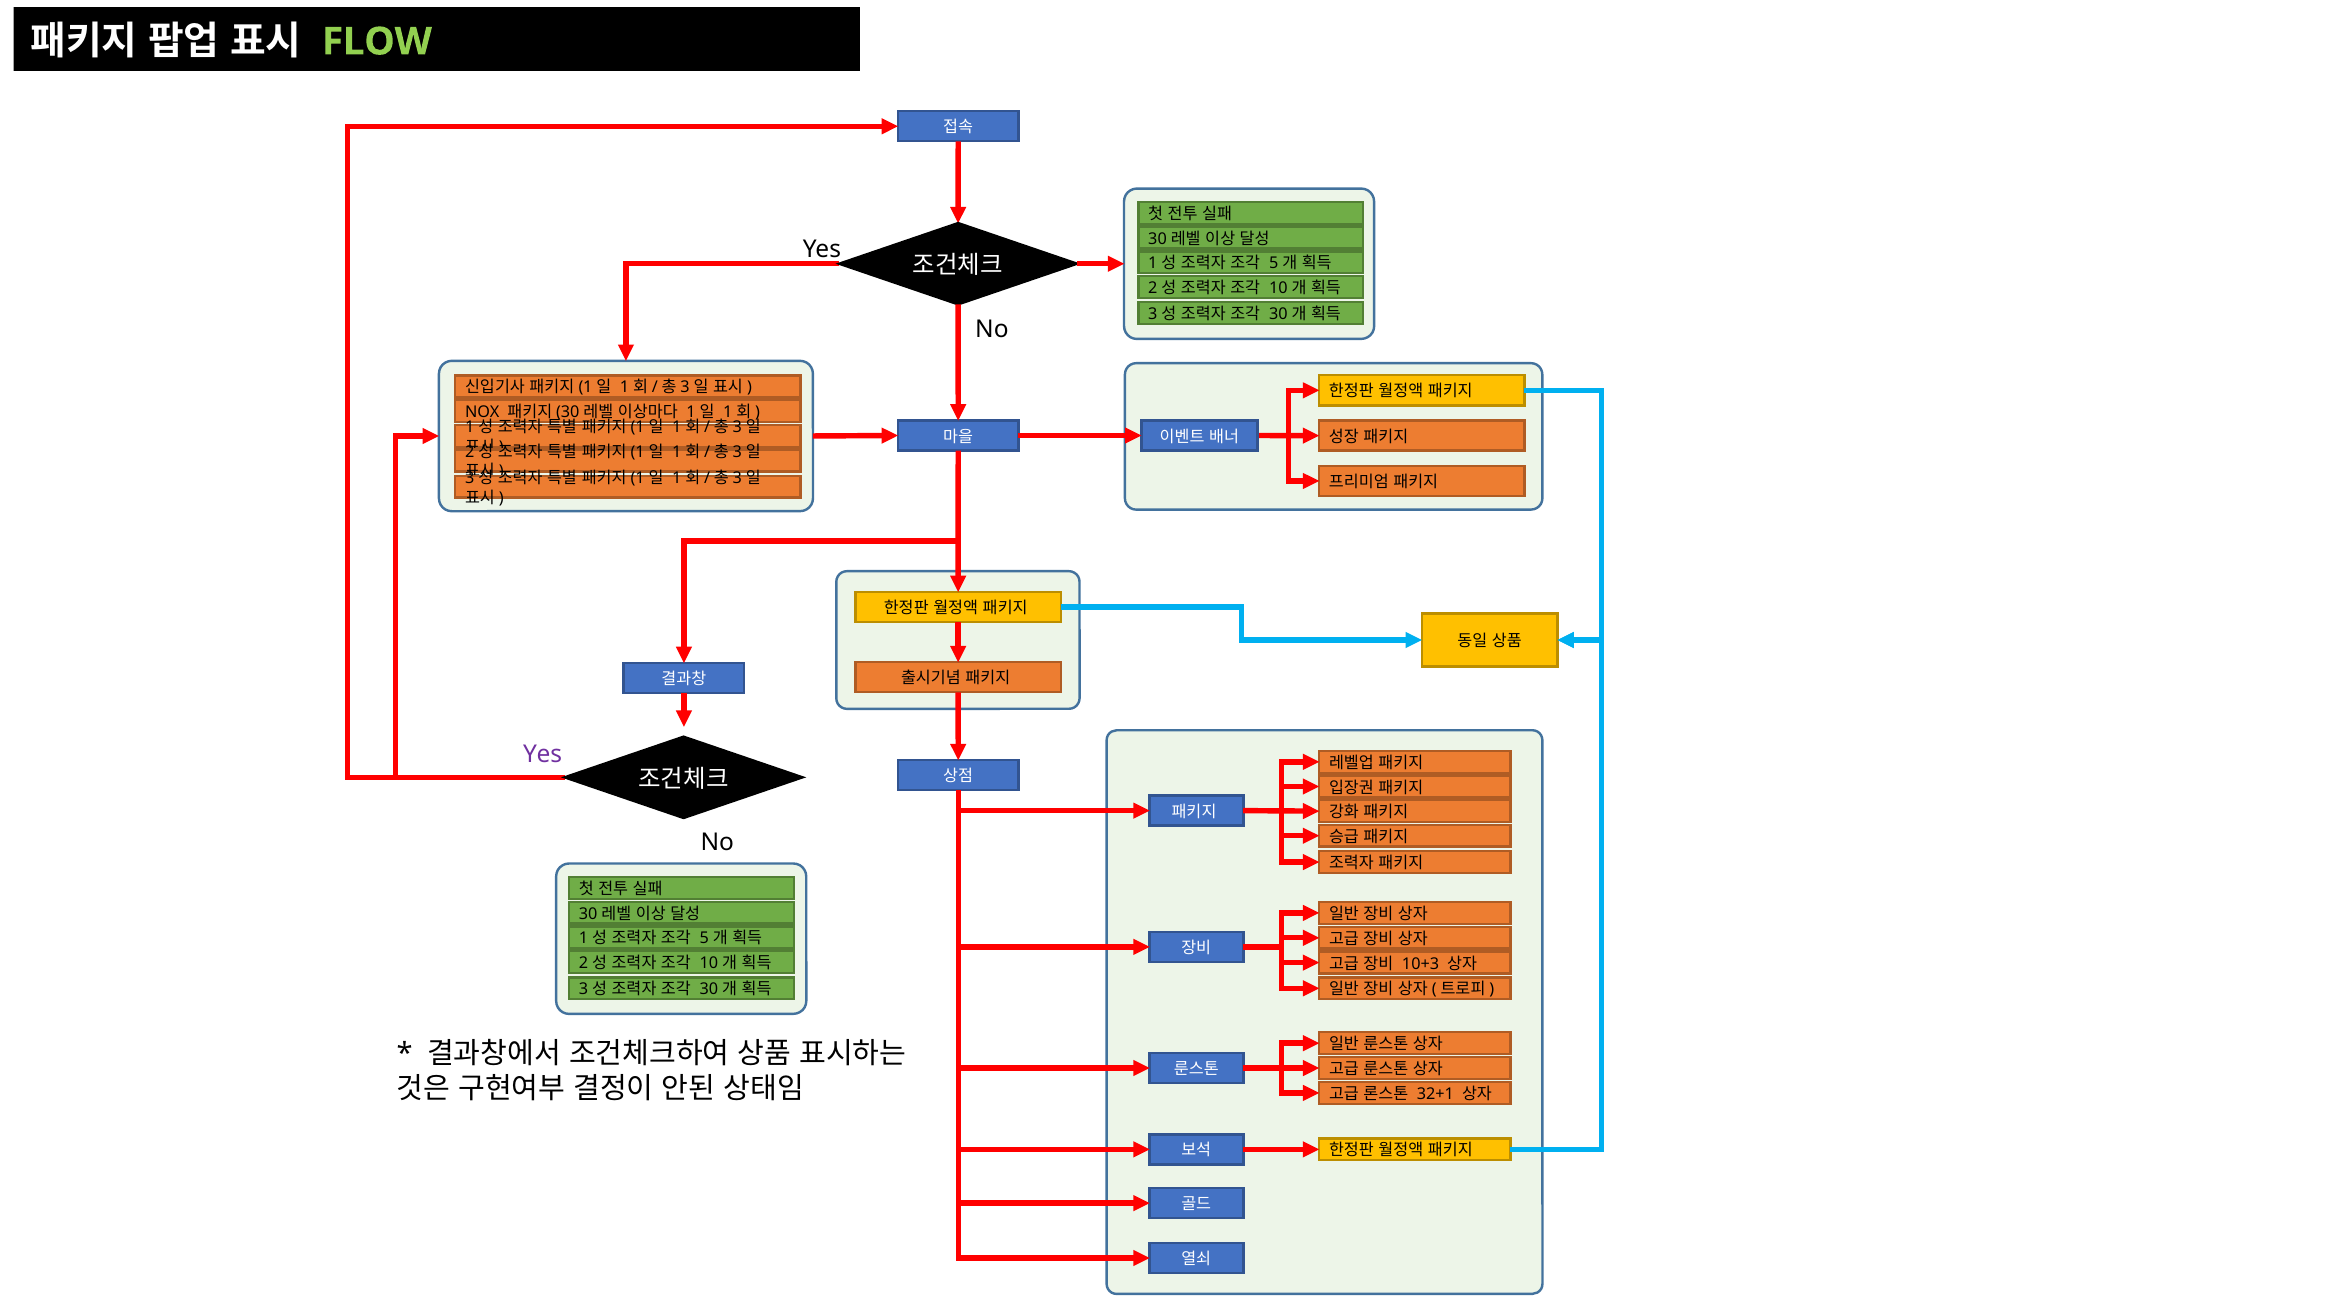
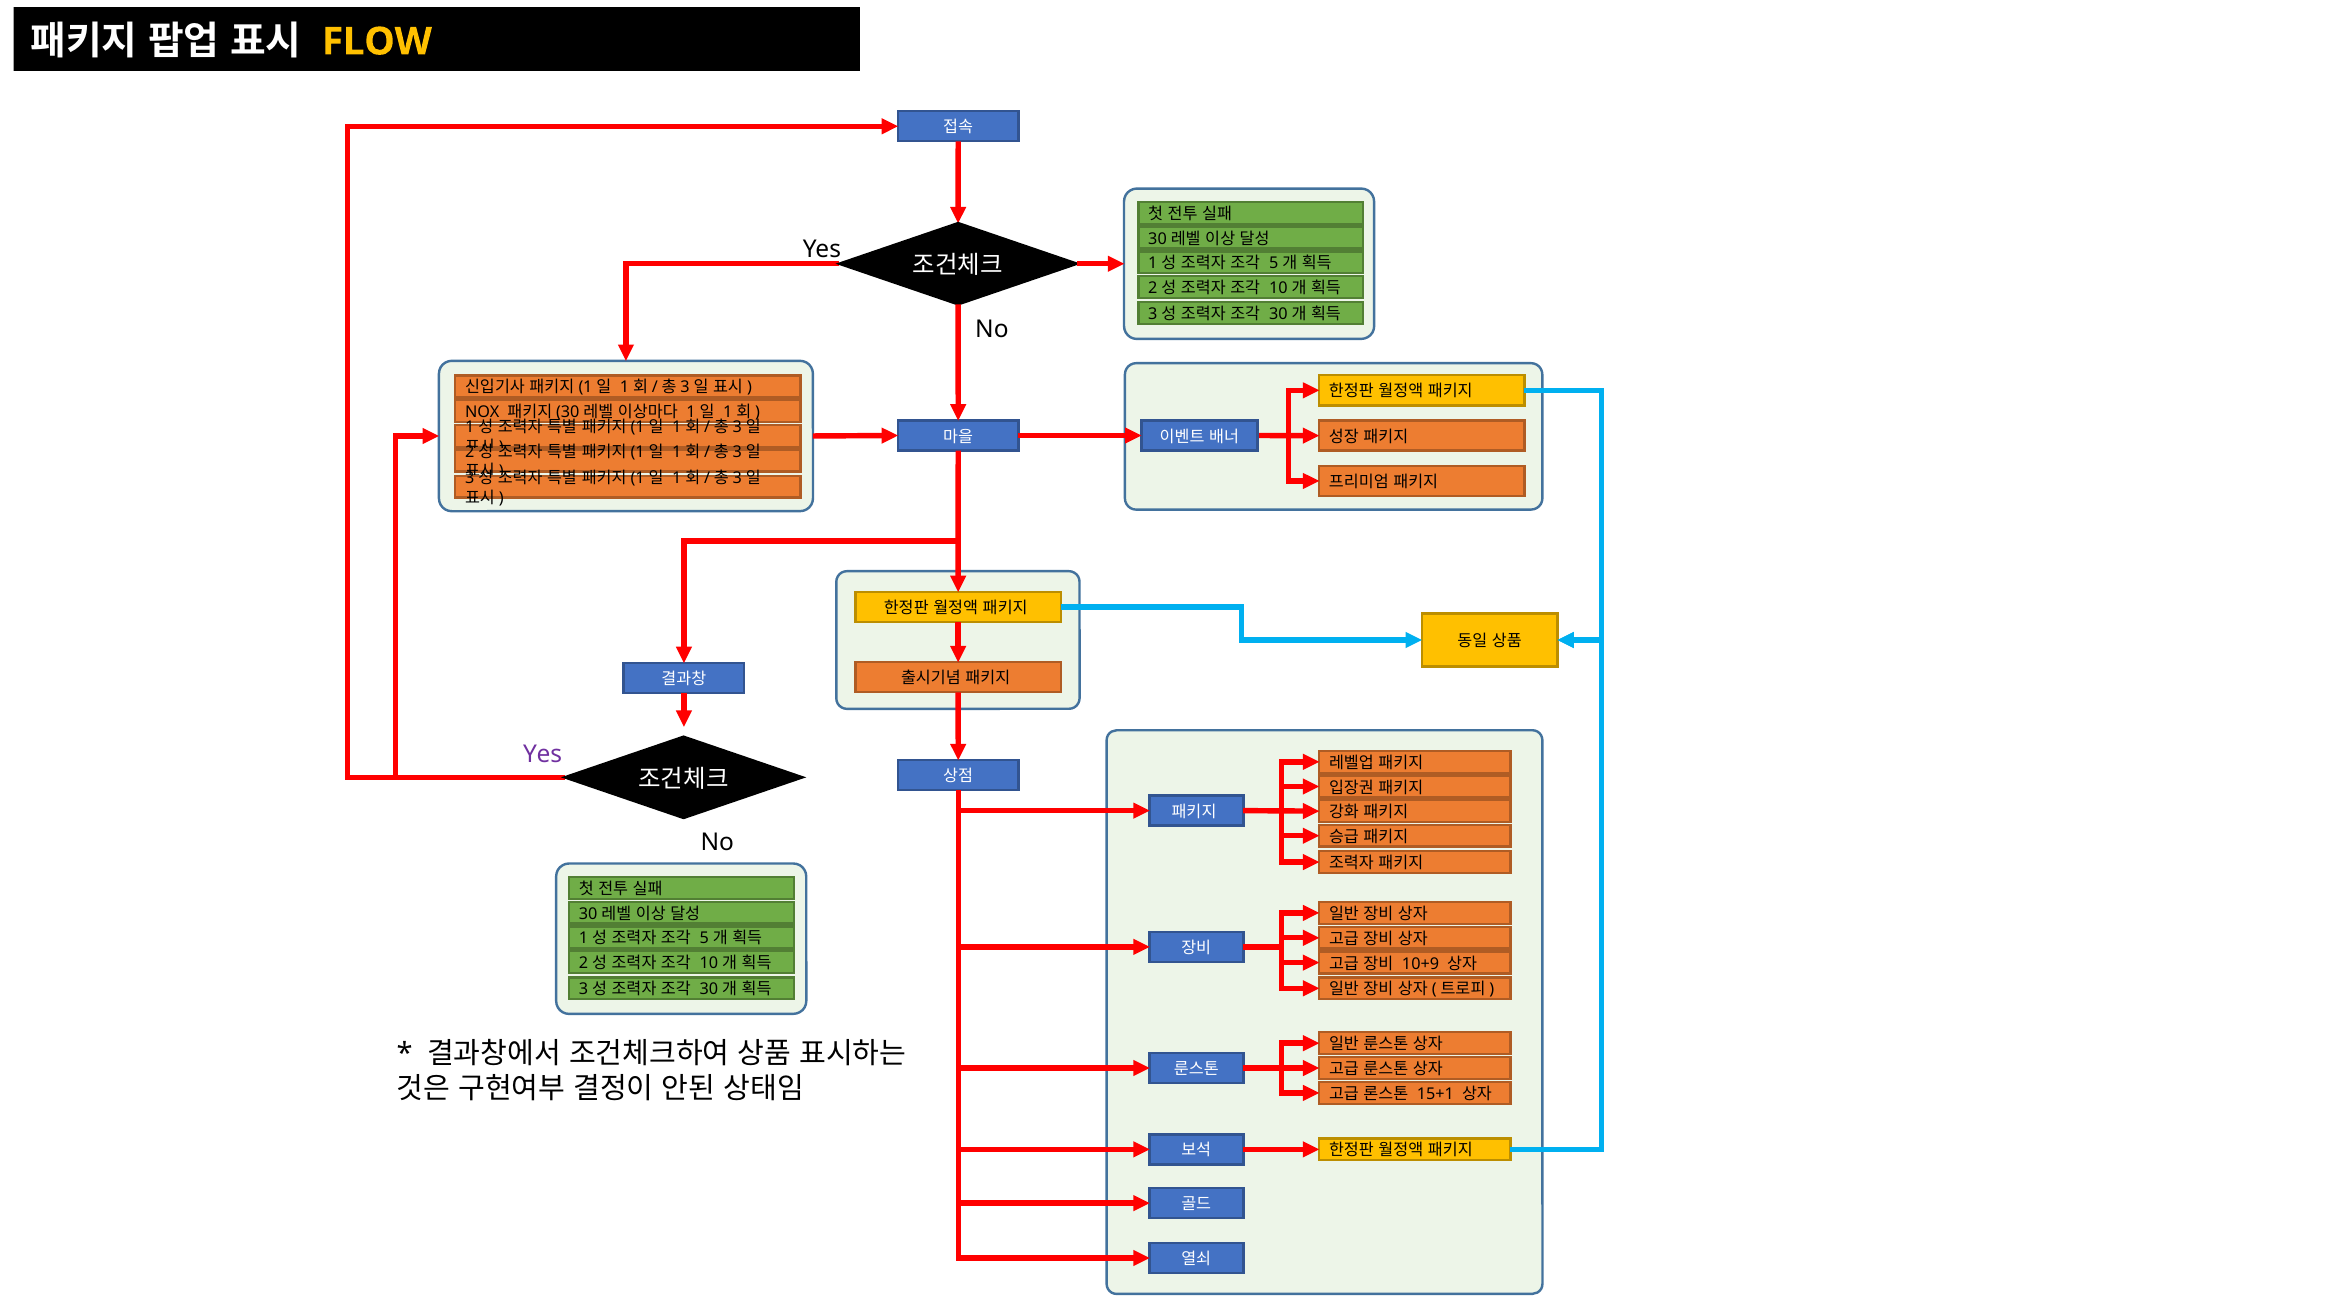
FLOW colour: light green -> yellow (377, 42)
10+3: 10+3 -> 10+9 (1421, 964)
32+1: 32+1 -> 15+1 (1435, 1095)
